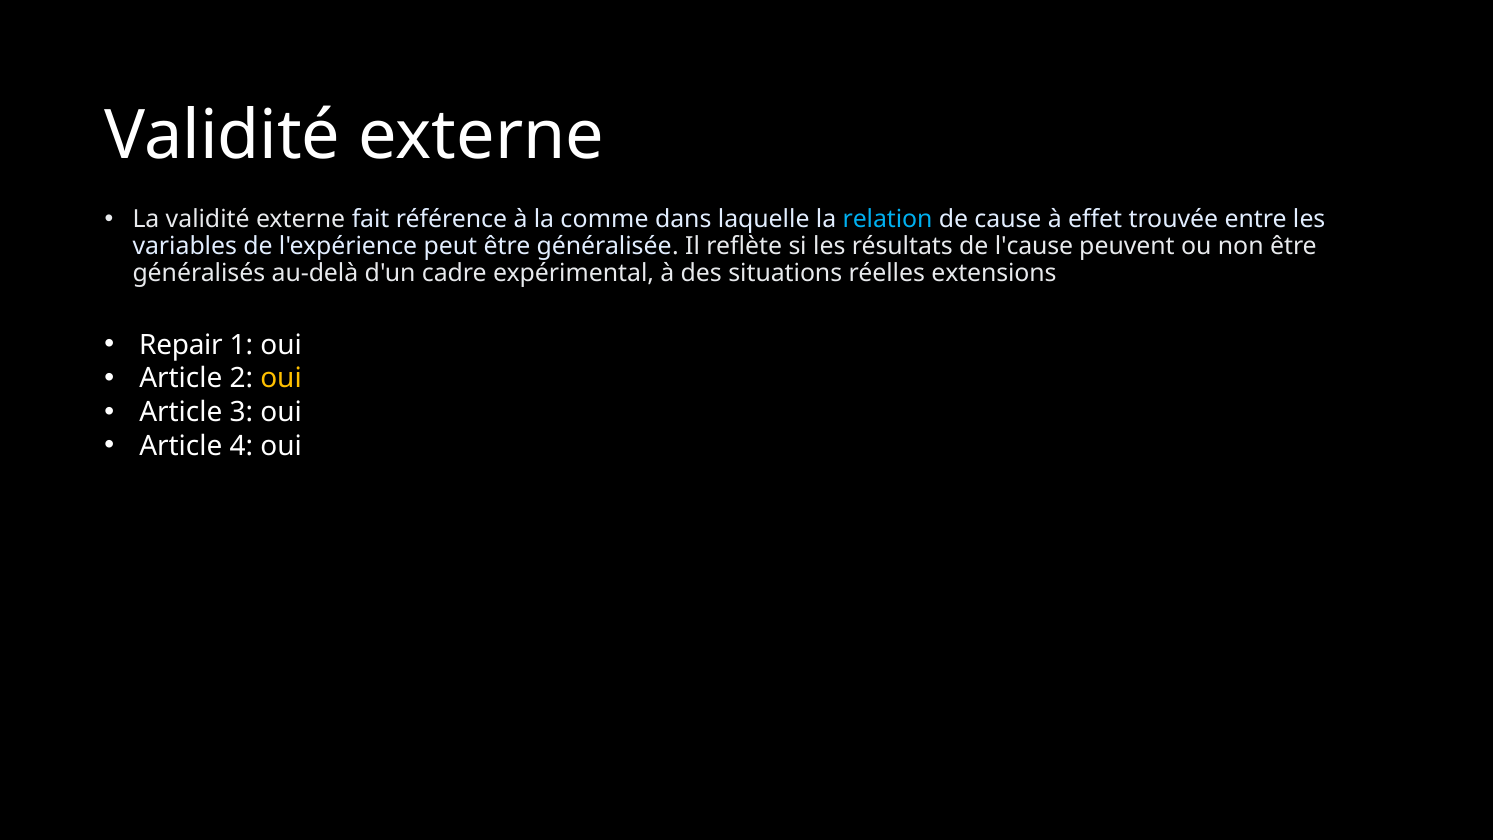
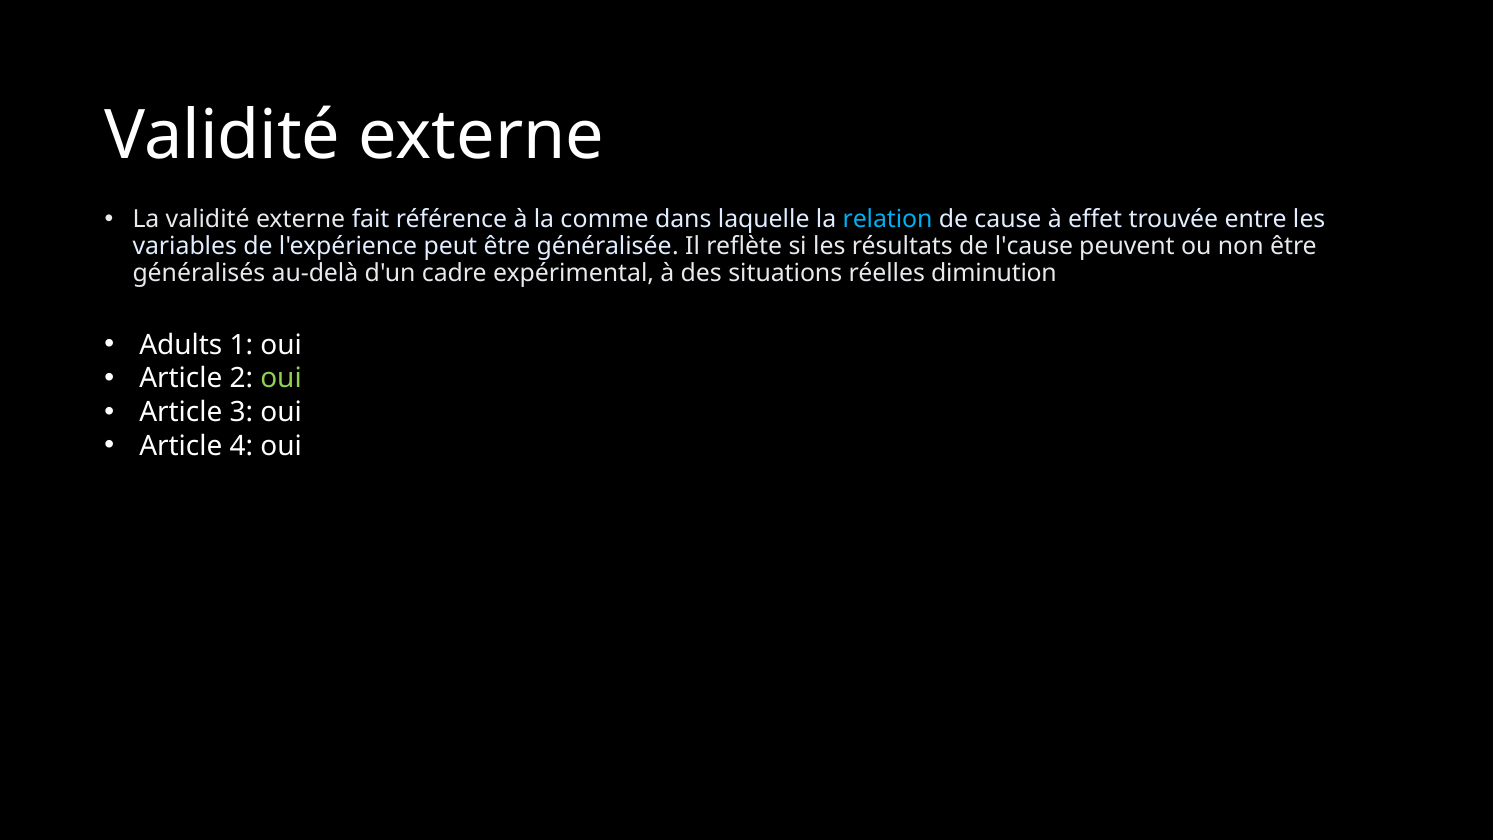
extensions: extensions -> diminution (994, 273)
Repair: Repair -> Adults (181, 345)
oui colour: yellow -> light green (281, 379)
